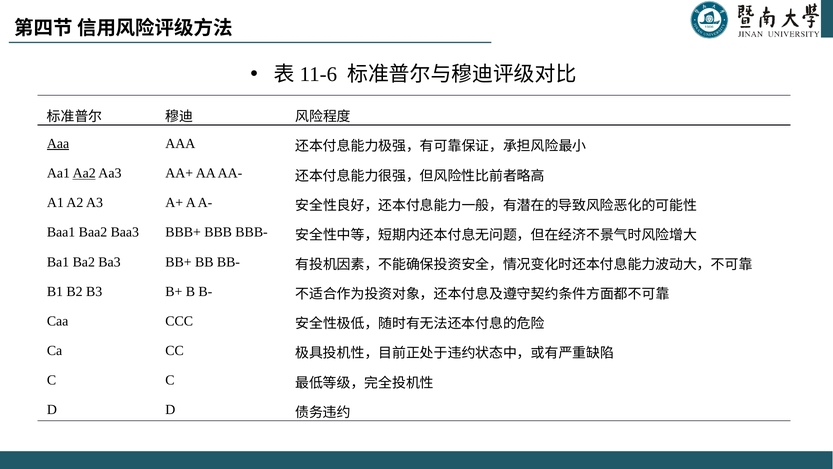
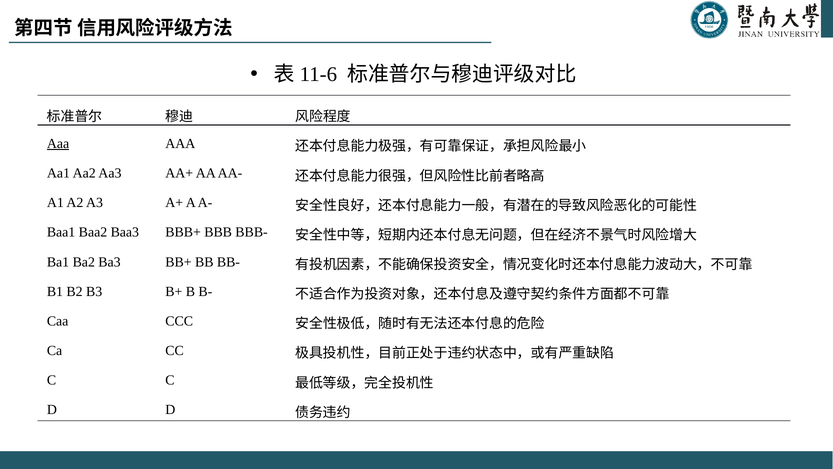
Aa2 underline: present -> none (84, 173)
